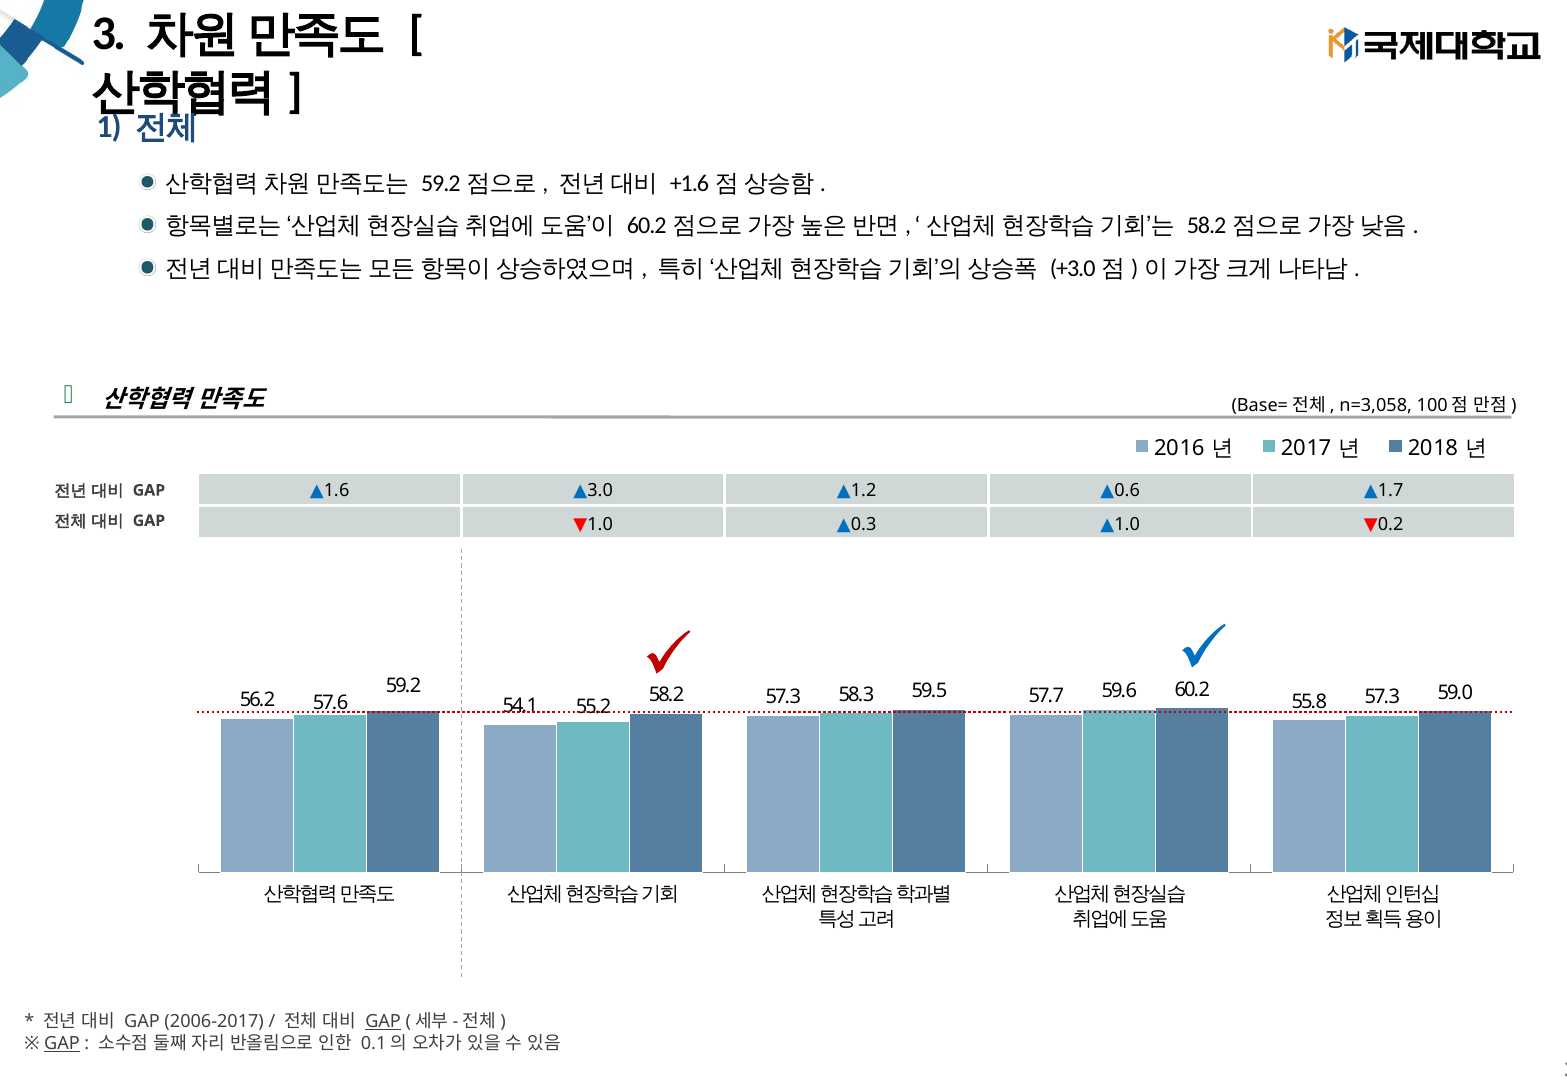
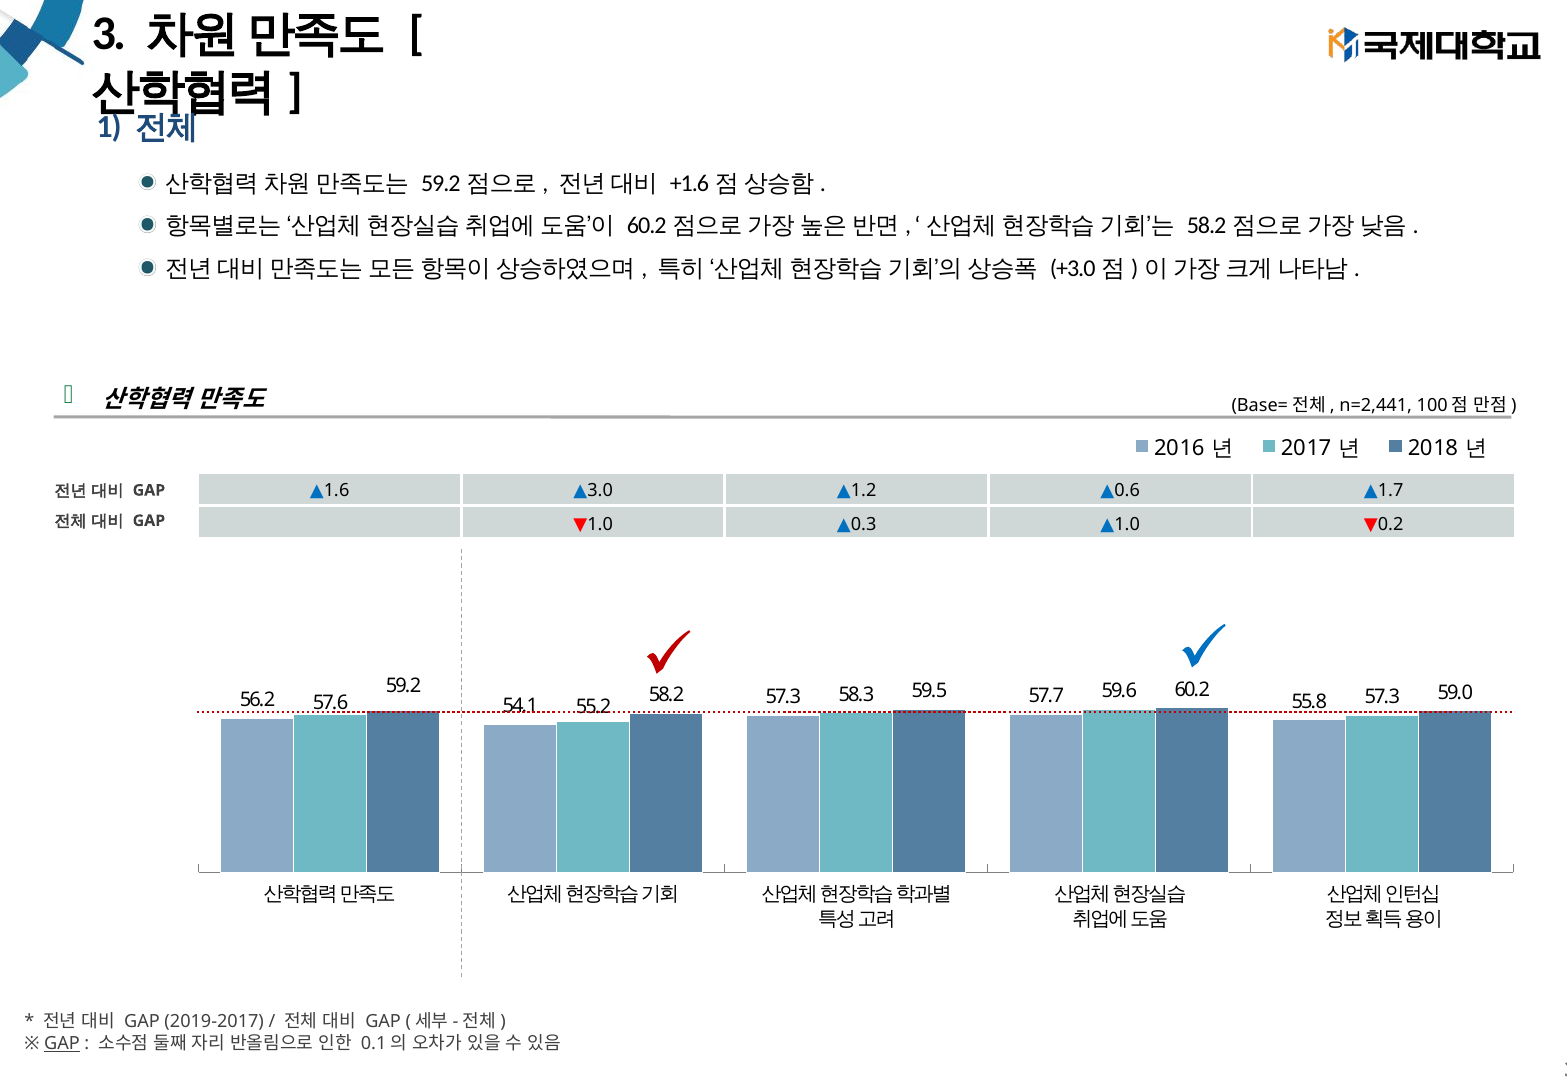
n=3,058: n=3,058 -> n=2,441 (1376, 406)
2006-2017: 2006-2017 -> 2019-2017 (214, 1022)
GAP underline: present -> none (383, 1022)
